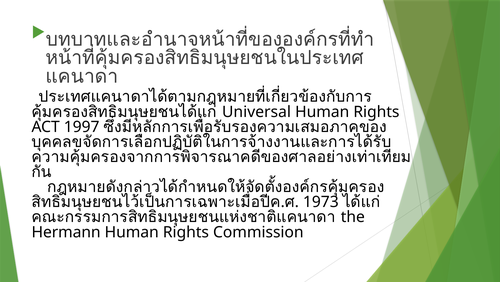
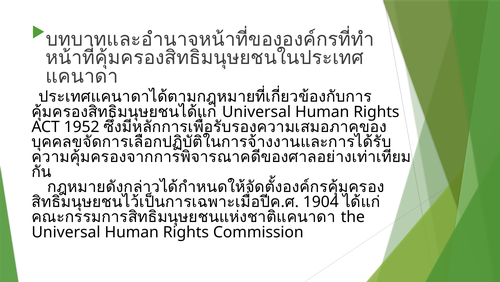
1997: 1997 -> 1952 (82, 127)
1973: 1973 -> 1904 (321, 202)
Hermann: Hermann -> Universal (66, 232)
